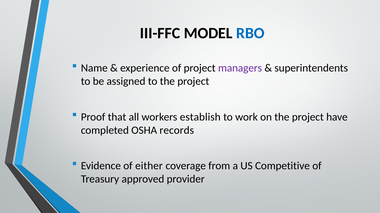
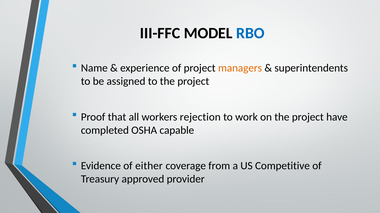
managers colour: purple -> orange (240, 68)
establish: establish -> rejection (200, 117)
records: records -> capable (177, 131)
